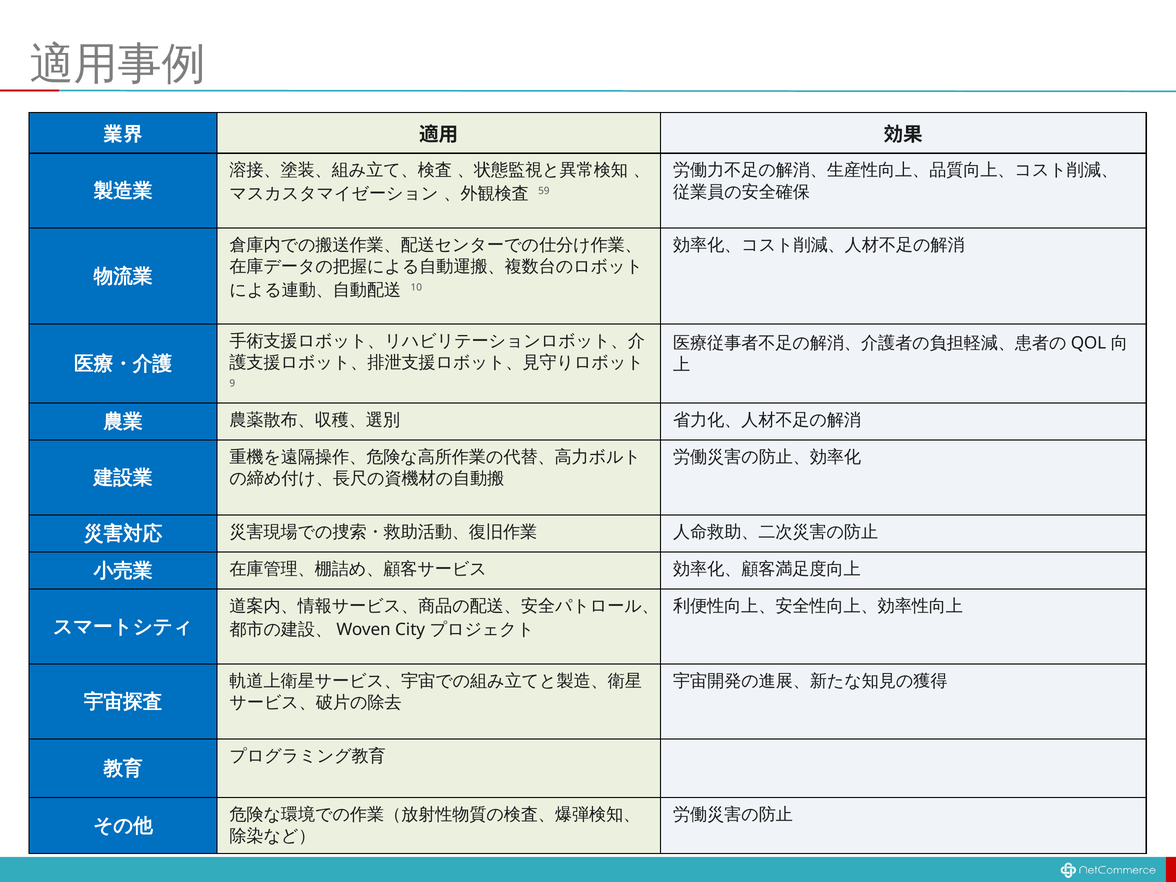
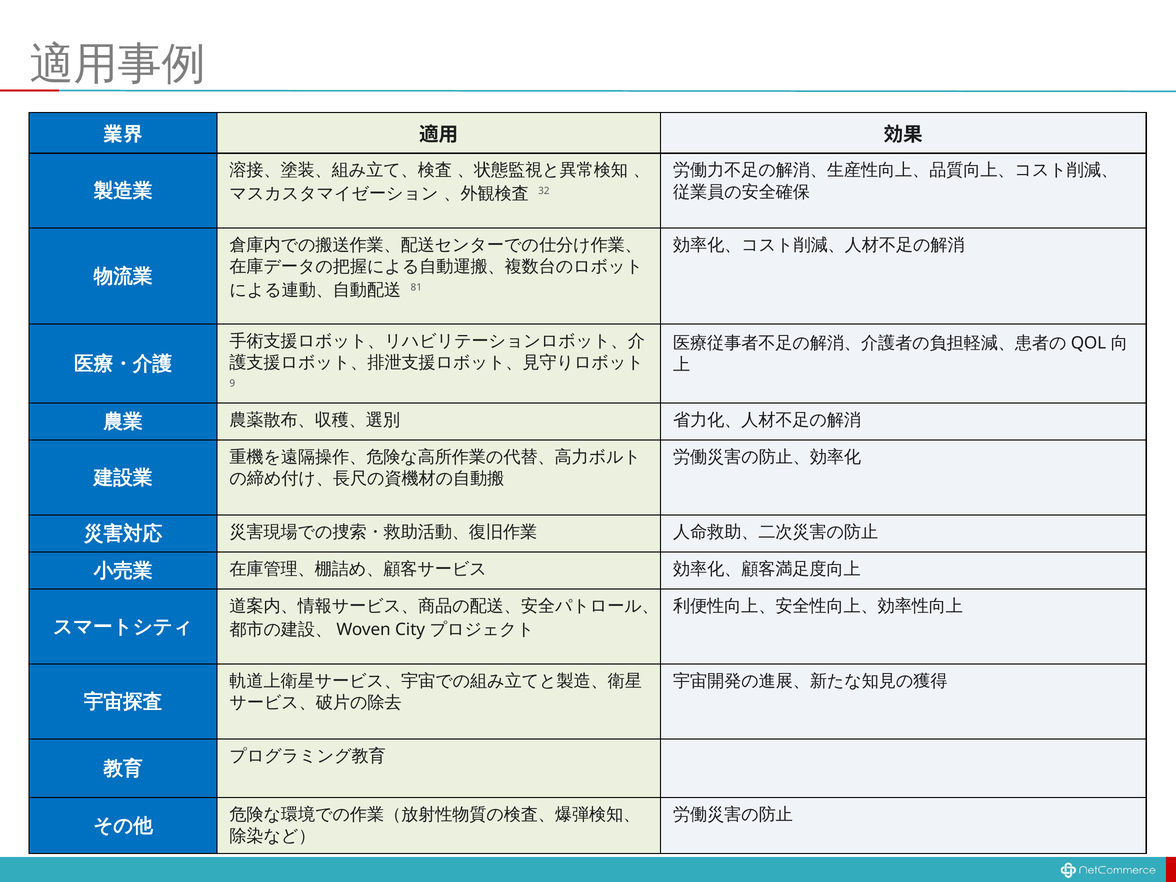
59: 59 -> 32 (544, 191)
10: 10 -> 81 (416, 287)
